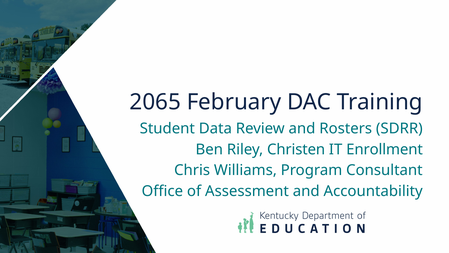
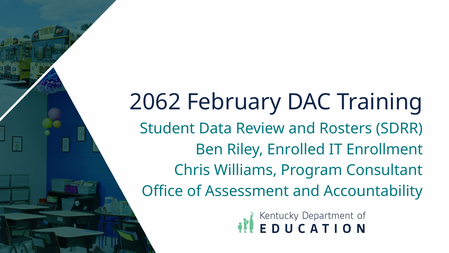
2065: 2065 -> 2062 (155, 102)
Christen: Christen -> Enrolled (296, 149)
